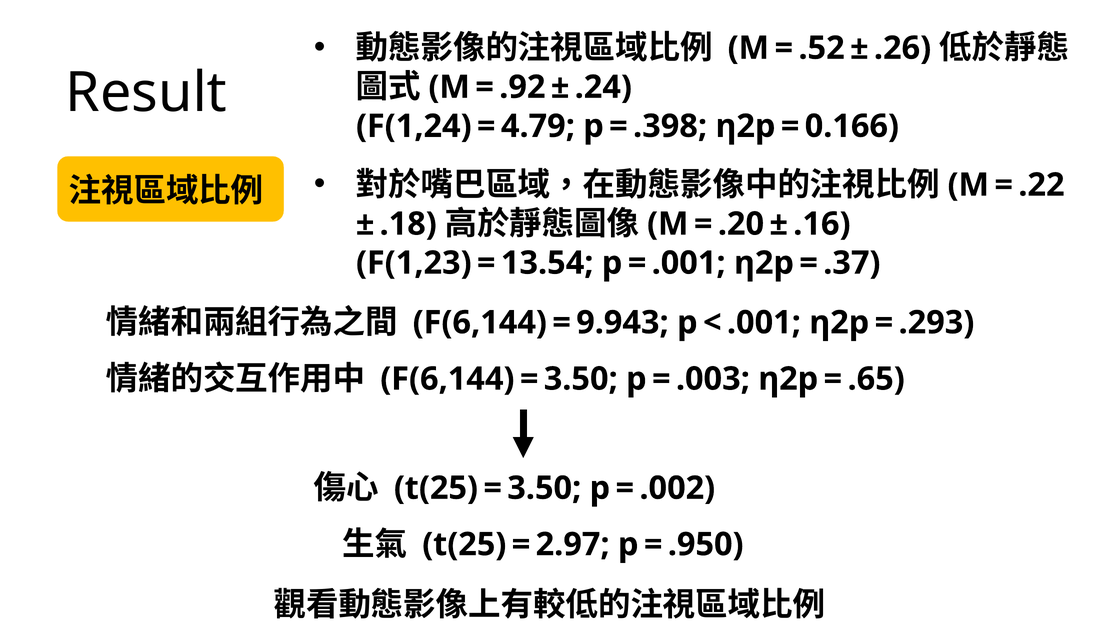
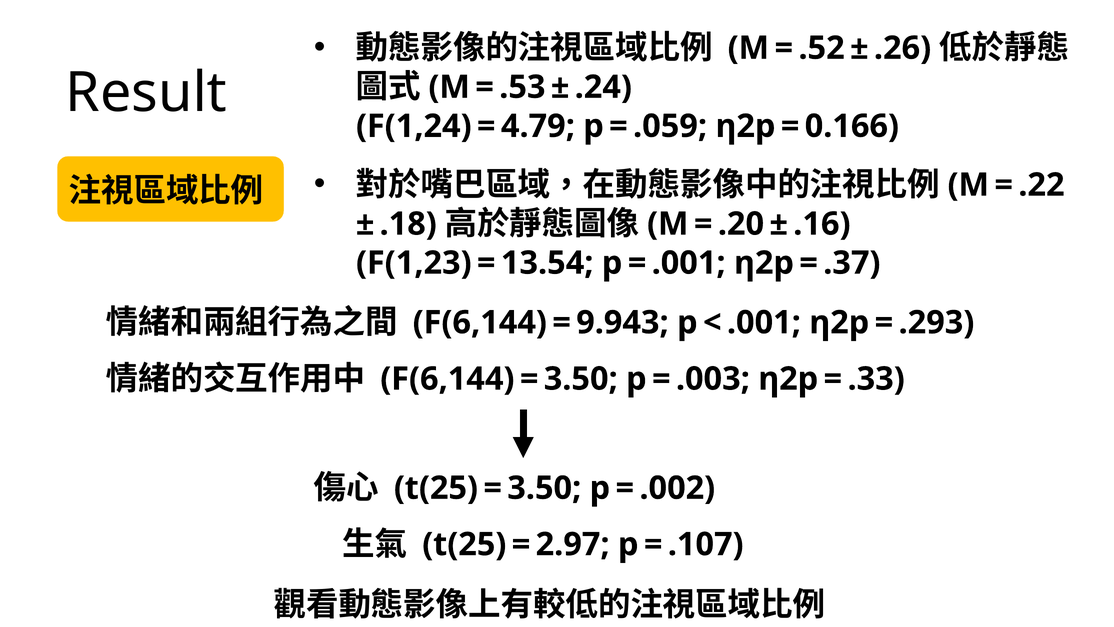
.92: .92 -> .53 (522, 87)
.398: .398 -> .059 (670, 126)
.65: .65 -> .33 (876, 379)
.950: .950 -> .107 (706, 544)
